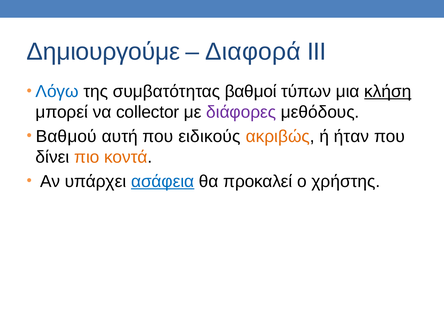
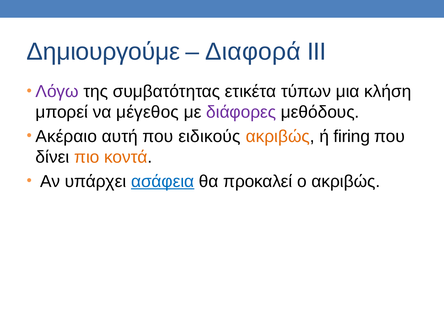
Λόγω colour: blue -> purple (57, 91)
βαθμοί: βαθμοί -> ετικέτα (251, 91)
κλήση underline: present -> none (388, 91)
collector: collector -> μέγεθος (148, 112)
Βαθμού: Βαθμού -> Ακέραιο (66, 136)
ήταν: ήταν -> firing (352, 136)
ο χρήστης: χρήστης -> ακριβώς (346, 181)
